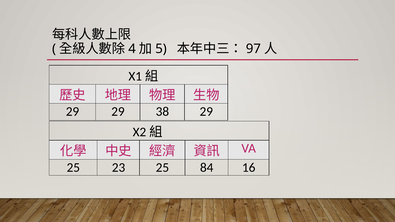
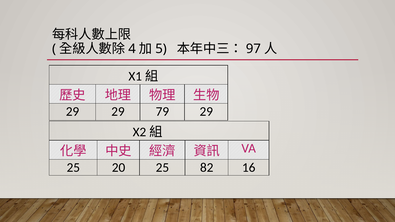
38: 38 -> 79 (162, 112)
23: 23 -> 20 (119, 168)
84: 84 -> 82 (207, 168)
